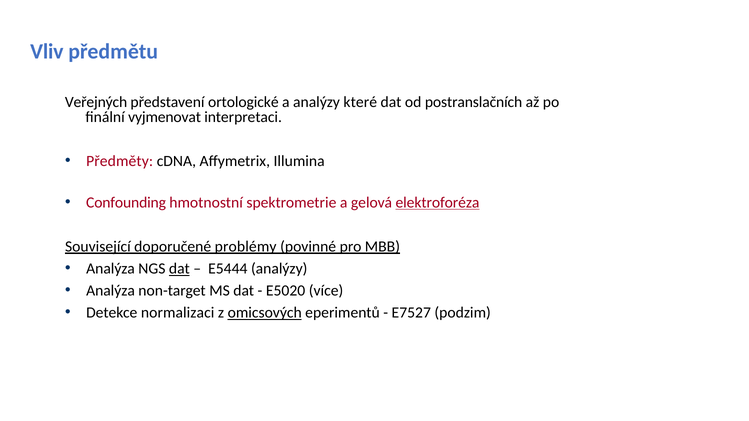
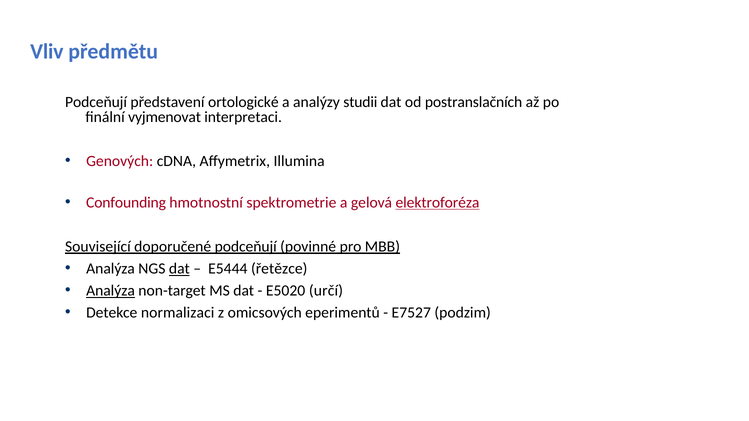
Veřejných: Veřejných -> Podceňují (96, 102)
které: které -> studii (360, 102)
Předměty: Předměty -> Genových (120, 161)
doporučené problémy: problémy -> podceňují (246, 247)
E5444 analýzy: analýzy -> řetězce (279, 269)
Analýza underline: none -> present (111, 291)
více: více -> určí (326, 291)
omicsových underline: present -> none (265, 313)
